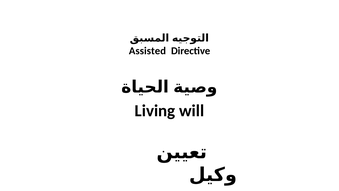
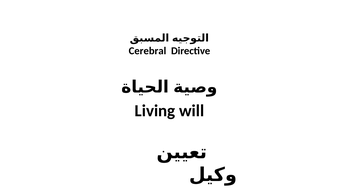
Assisted: Assisted -> Cerebral (147, 51)
